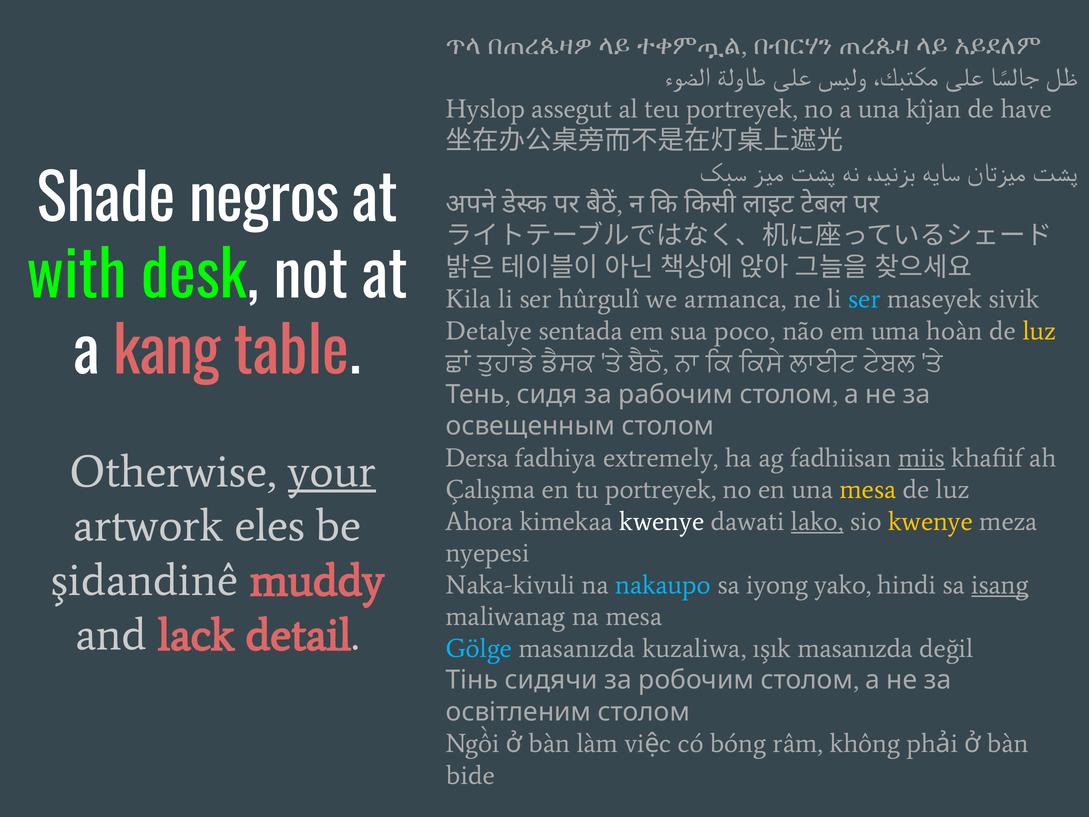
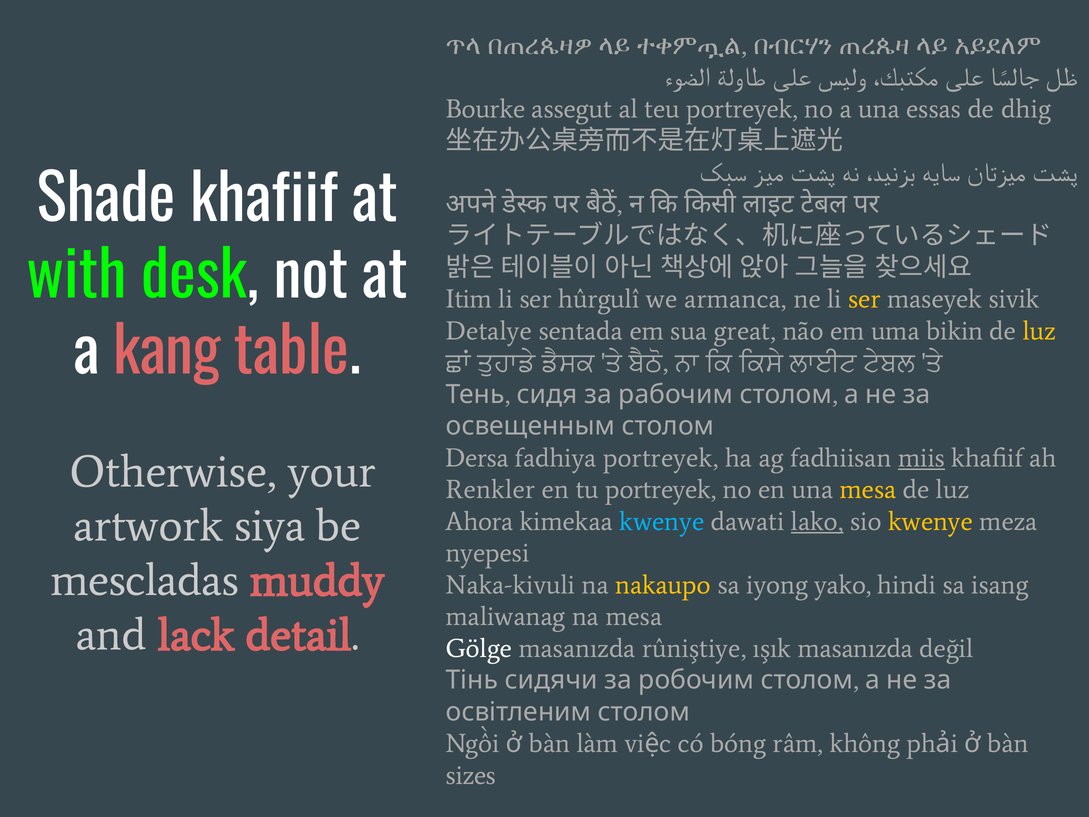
Hyslop: Hyslop -> Bourke (485, 109)
kîjan: kîjan -> essas (934, 109)
have: have -> dhig (1026, 109)
Shade negros: negros -> khafiif (264, 200)
Kila: Kila -> Itim (469, 299)
ser colour: light blue -> yellow (864, 299)
poco: poco -> great (745, 331)
hoàn: hoàn -> bikin (955, 331)
fadhiya extremely: extremely -> portreyek (661, 458)
your underline: present -> none (332, 471)
Çalışma: Çalışma -> Renkler (490, 490)
eles: eles -> siya (270, 526)
kwenye colour: white -> light blue (662, 521)
şidandinê: şidandinê -> mescladas (145, 580)
nakaupo colour: light blue -> yellow (663, 585)
isang underline: present -> none (1000, 585)
Gölge colour: light blue -> white (479, 648)
kuzaliwa: kuzaliwa -> rûniştiye (694, 648)
bide: bide -> sizes (471, 775)
